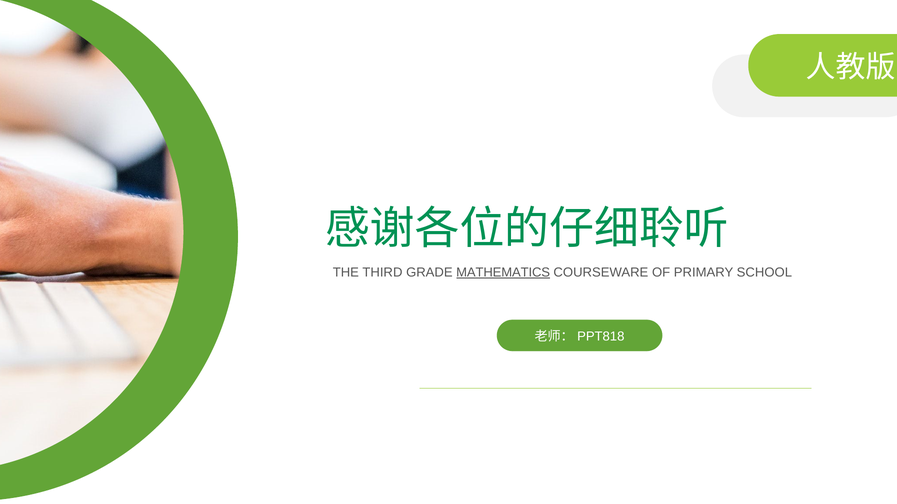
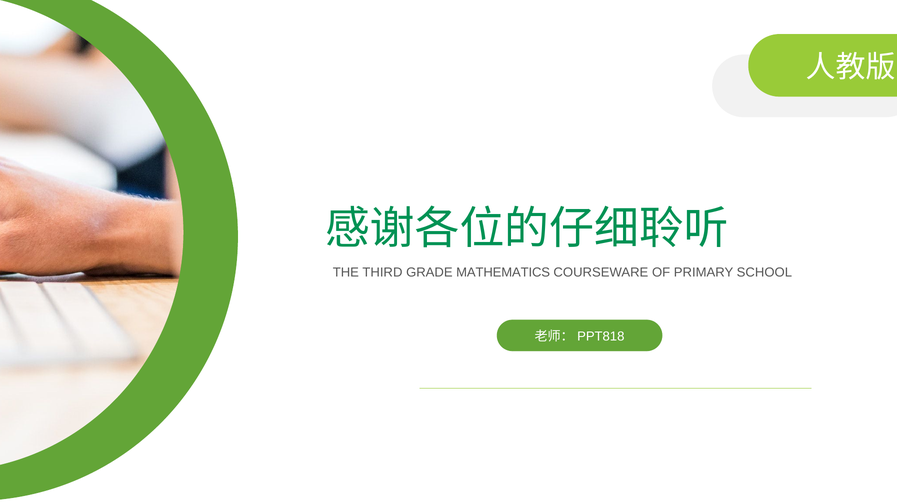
MATHEMATICS underline: present -> none (503, 273)
